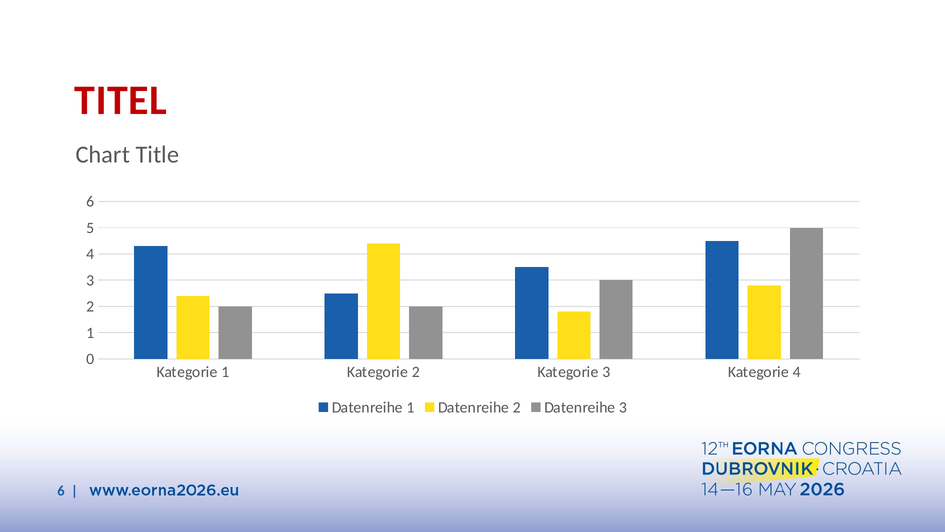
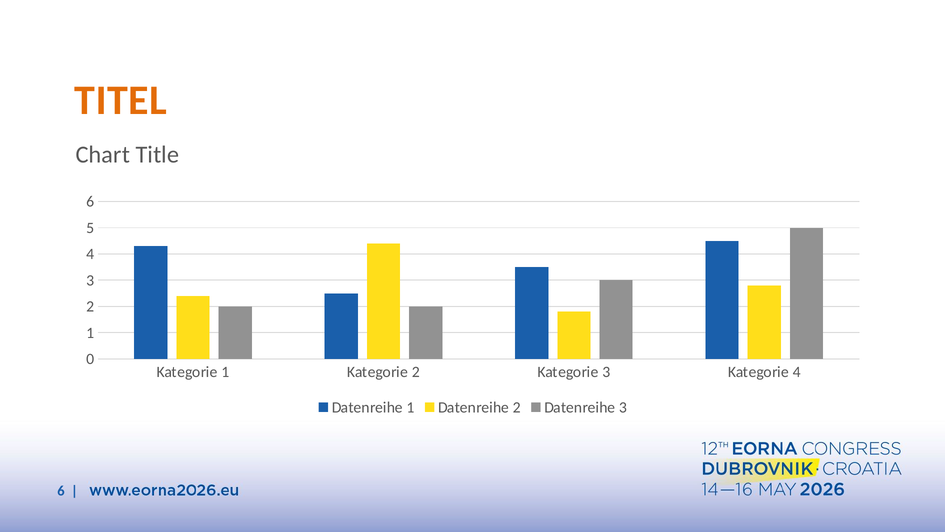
TITEL colour: red -> orange (121, 100)
